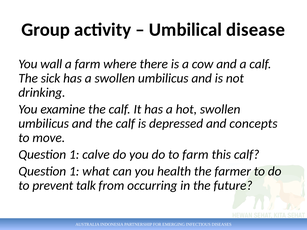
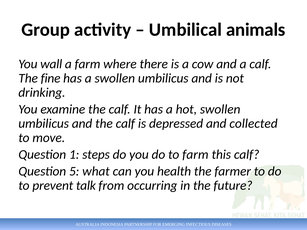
disease: disease -> animals (256, 30)
sick: sick -> fine (51, 78)
concepts: concepts -> collected (254, 124)
calve: calve -> steps (96, 155)
1: 1 -> 5 (74, 171)
